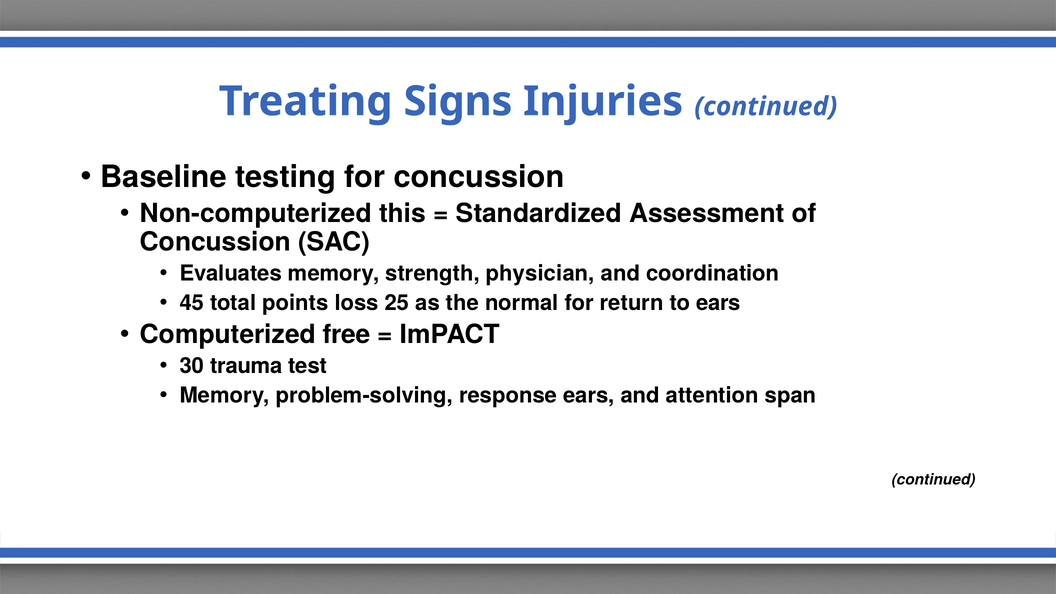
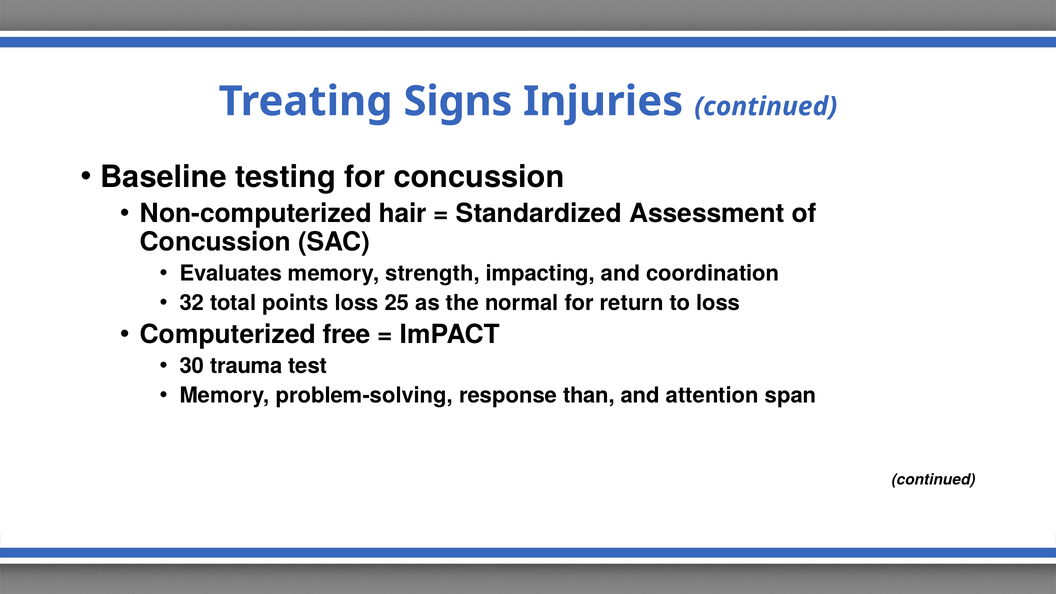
this: this -> hair (403, 213)
physician: physician -> impacting (540, 274)
45: 45 -> 32 (192, 303)
to ears: ears -> loss (718, 303)
response ears: ears -> than (589, 395)
